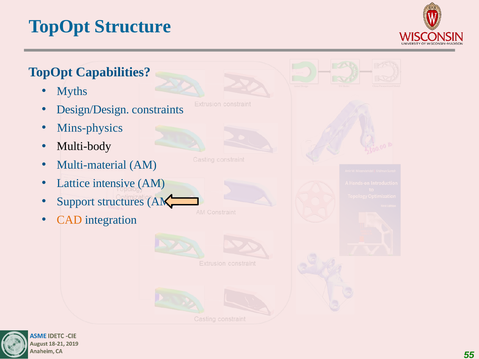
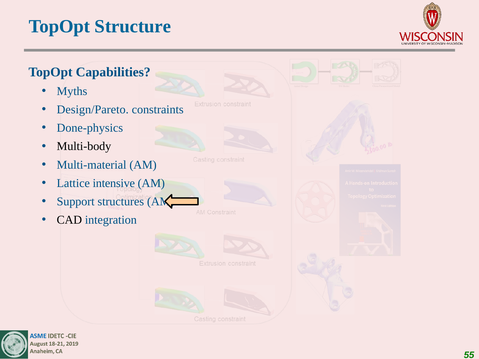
Design/Design: Design/Design -> Design/Pareto (93, 110)
Mins-physics: Mins-physics -> Done-physics (90, 128)
CAD colour: orange -> black (69, 220)
